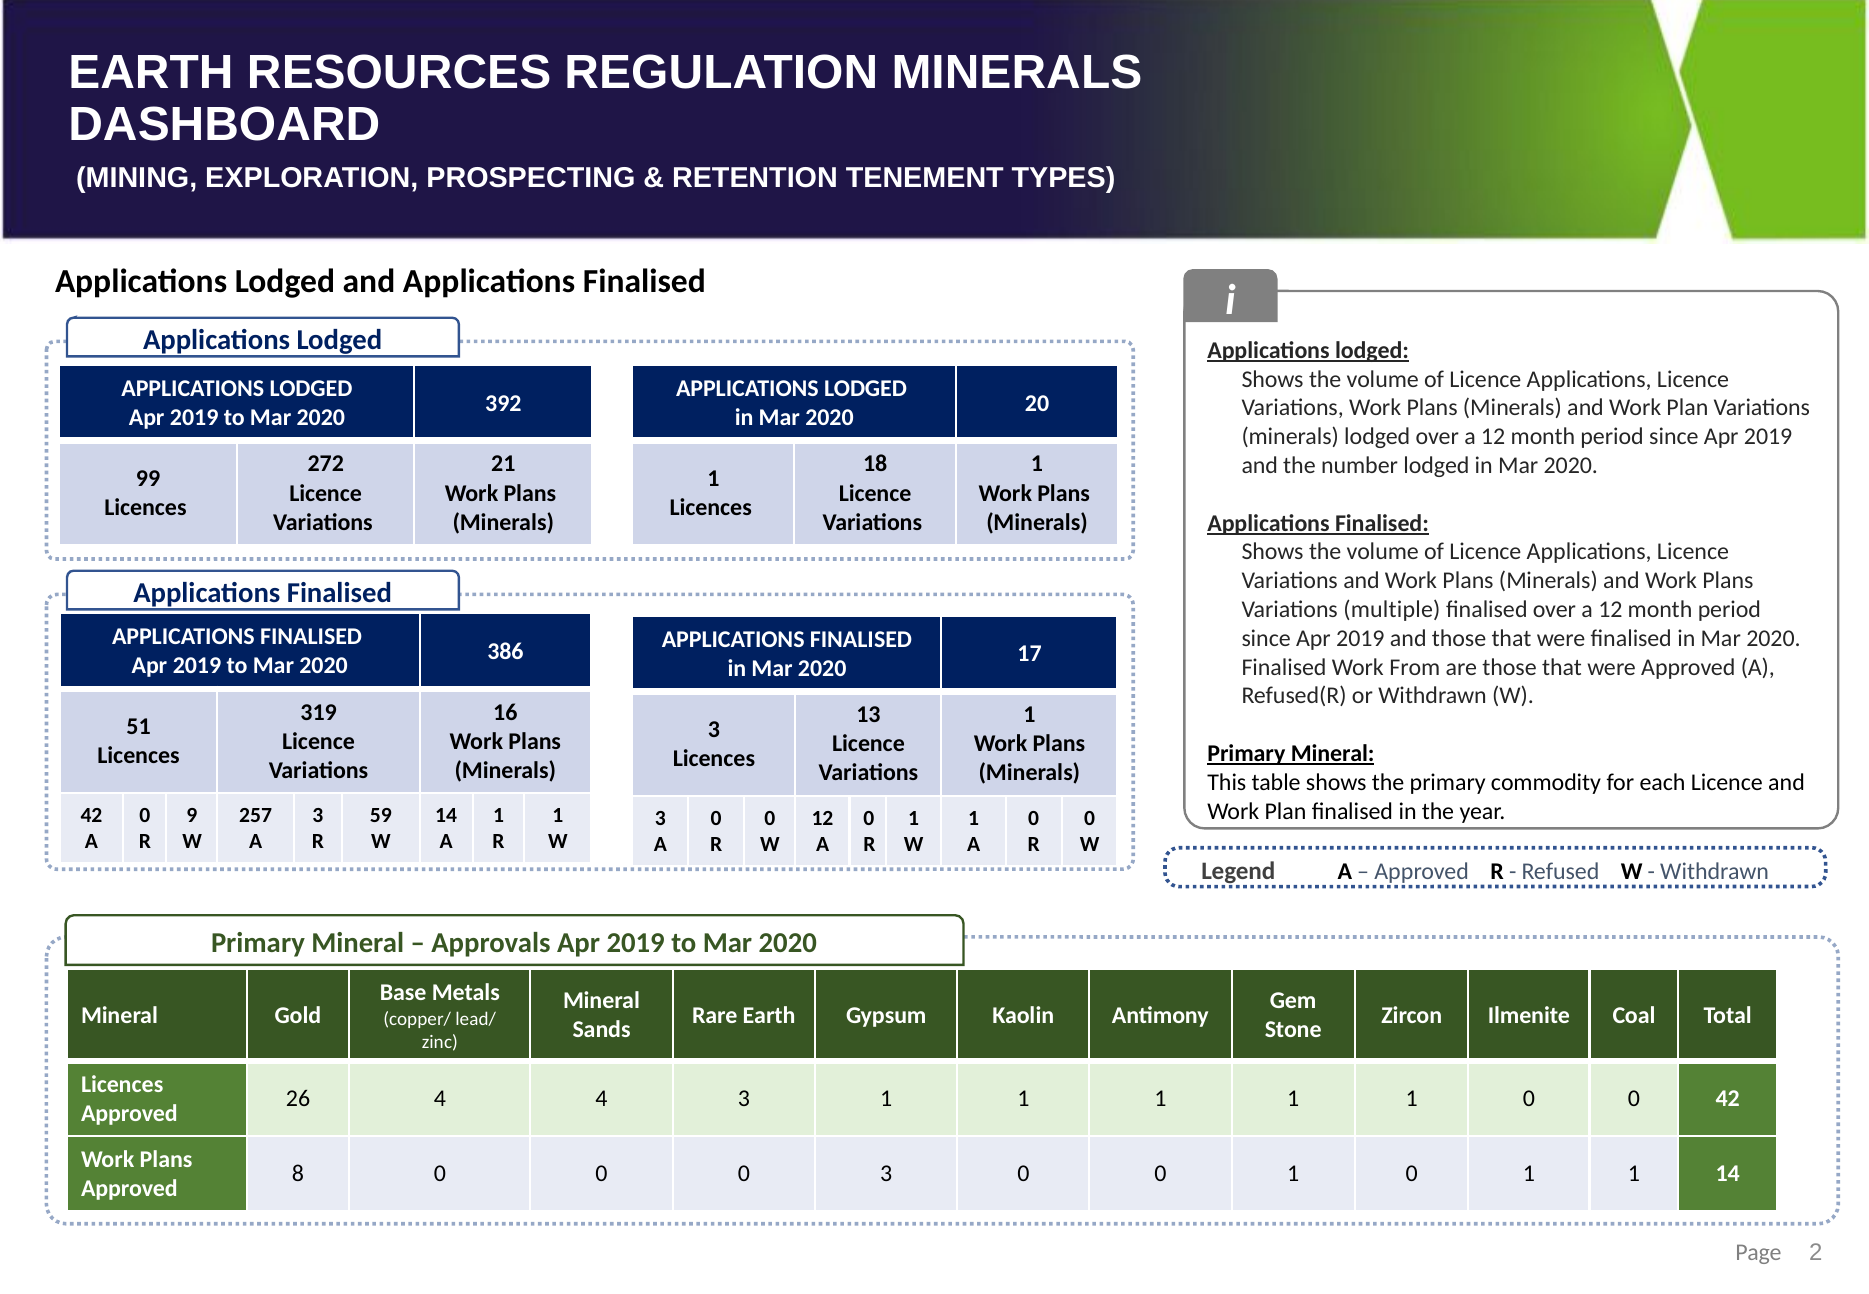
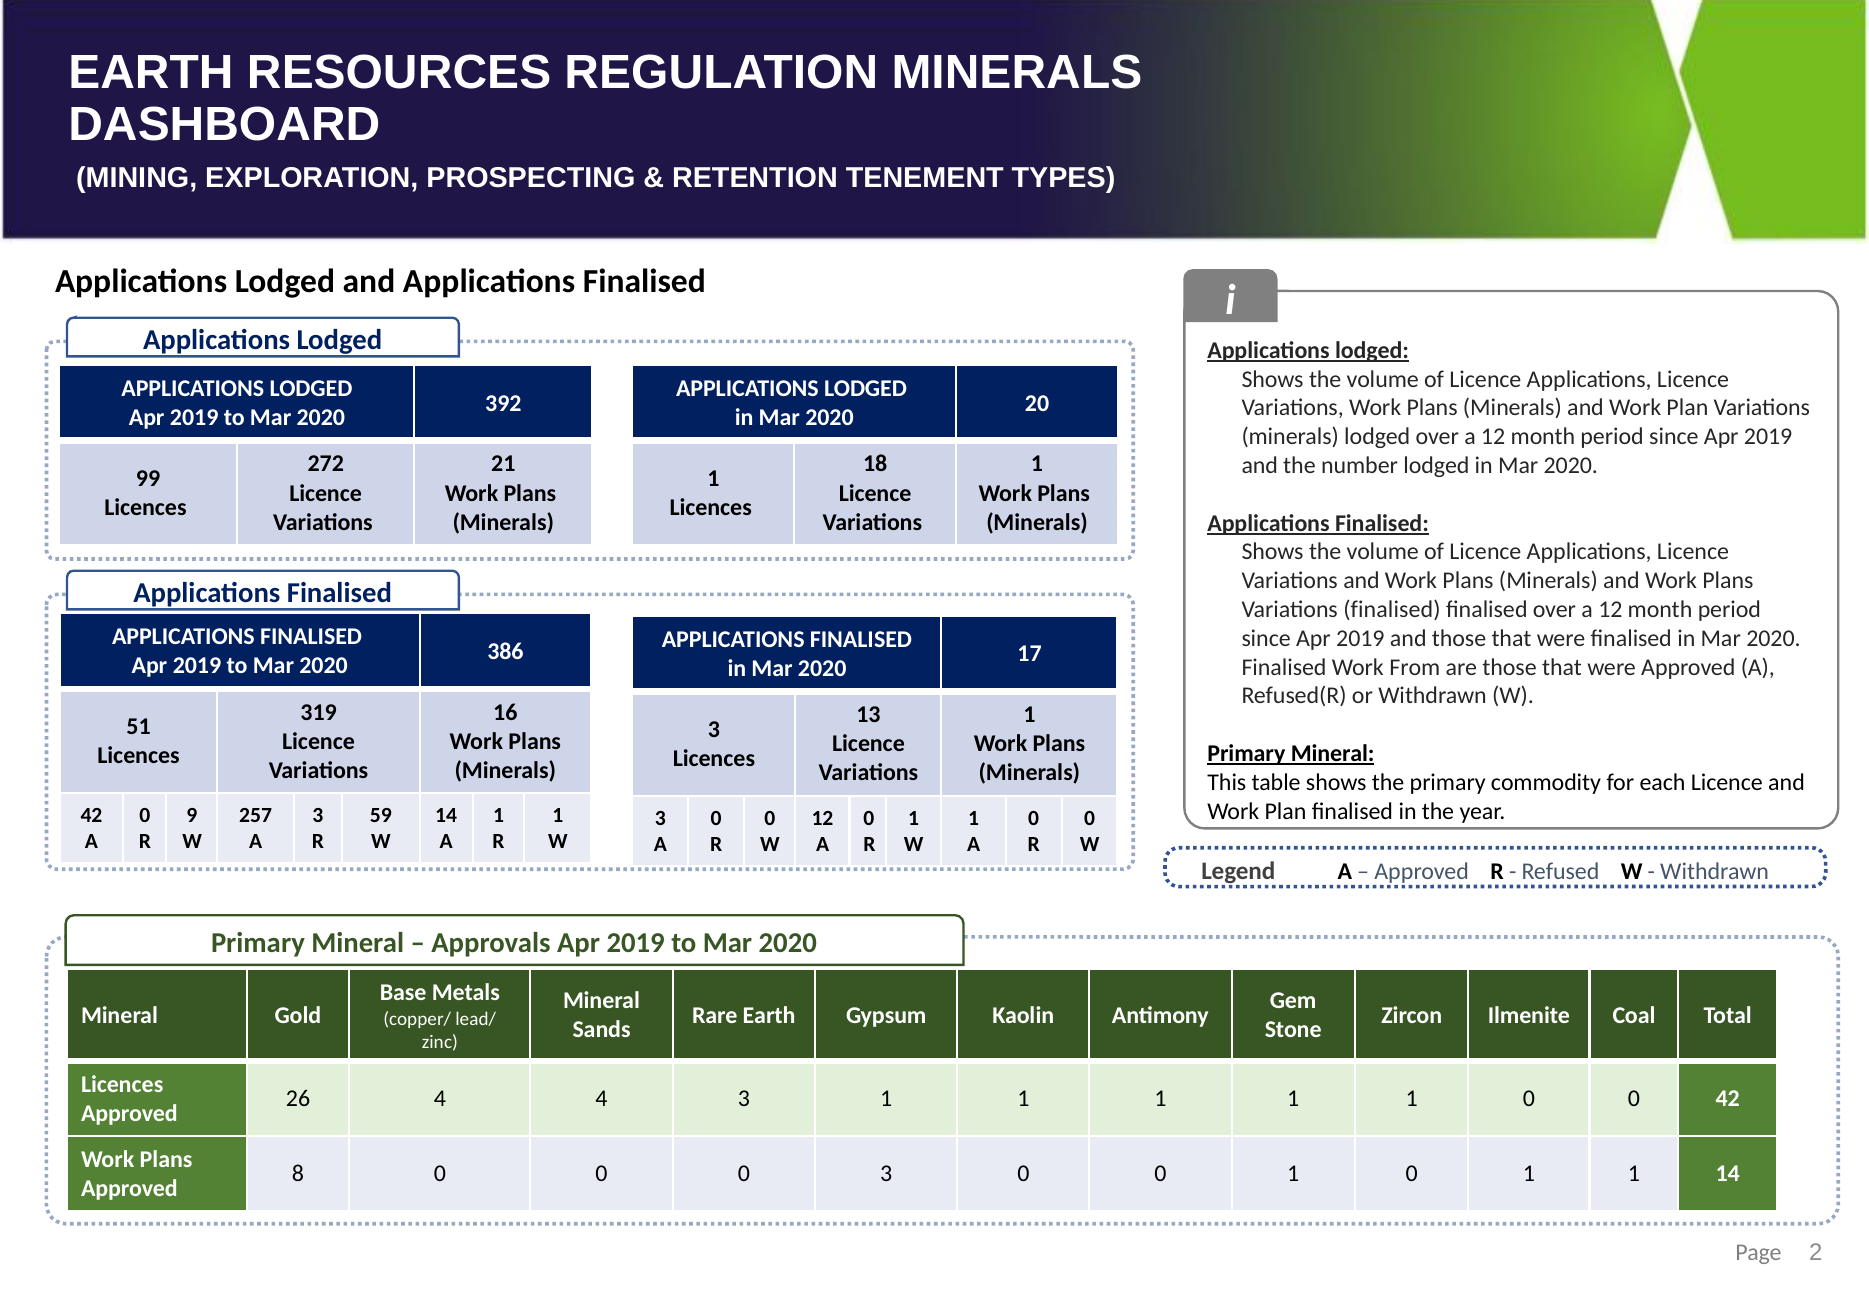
Variations multiple: multiple -> finalised (1392, 609)
